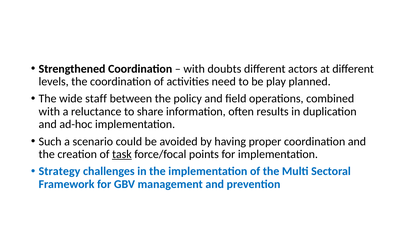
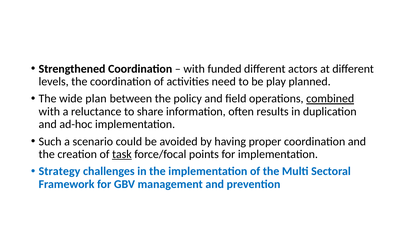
doubts: doubts -> funded (225, 69)
staff: staff -> plan (96, 99)
combined underline: none -> present (330, 99)
